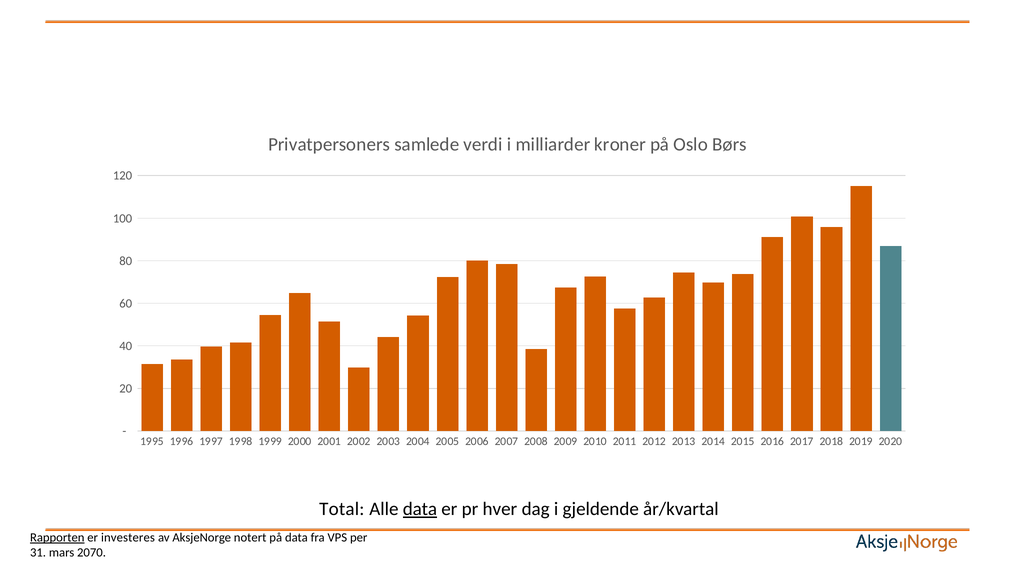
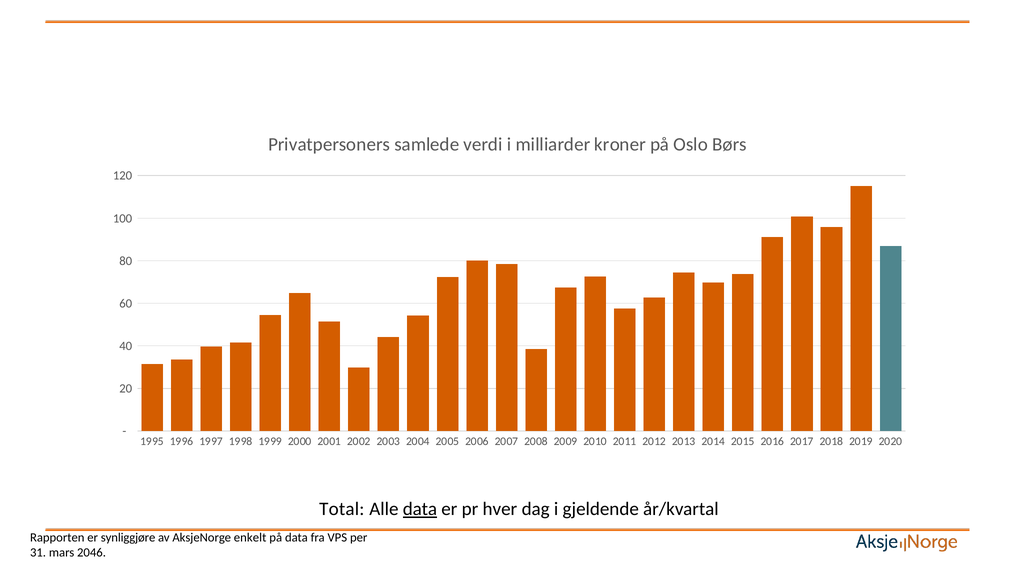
Rapporten underline: present -> none (57, 538)
investeres: investeres -> synliggjøre (128, 538)
notert: notert -> enkelt (250, 538)
2070: 2070 -> 2046 (92, 553)
